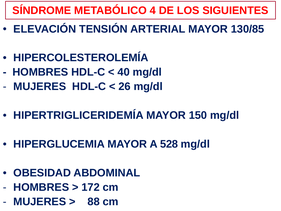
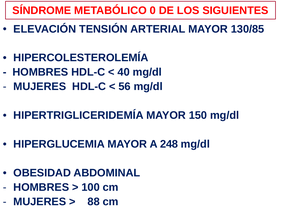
4: 4 -> 0 (153, 10)
26: 26 -> 56 (125, 86)
528: 528 -> 248 (169, 144)
172: 172 -> 100 (91, 187)
